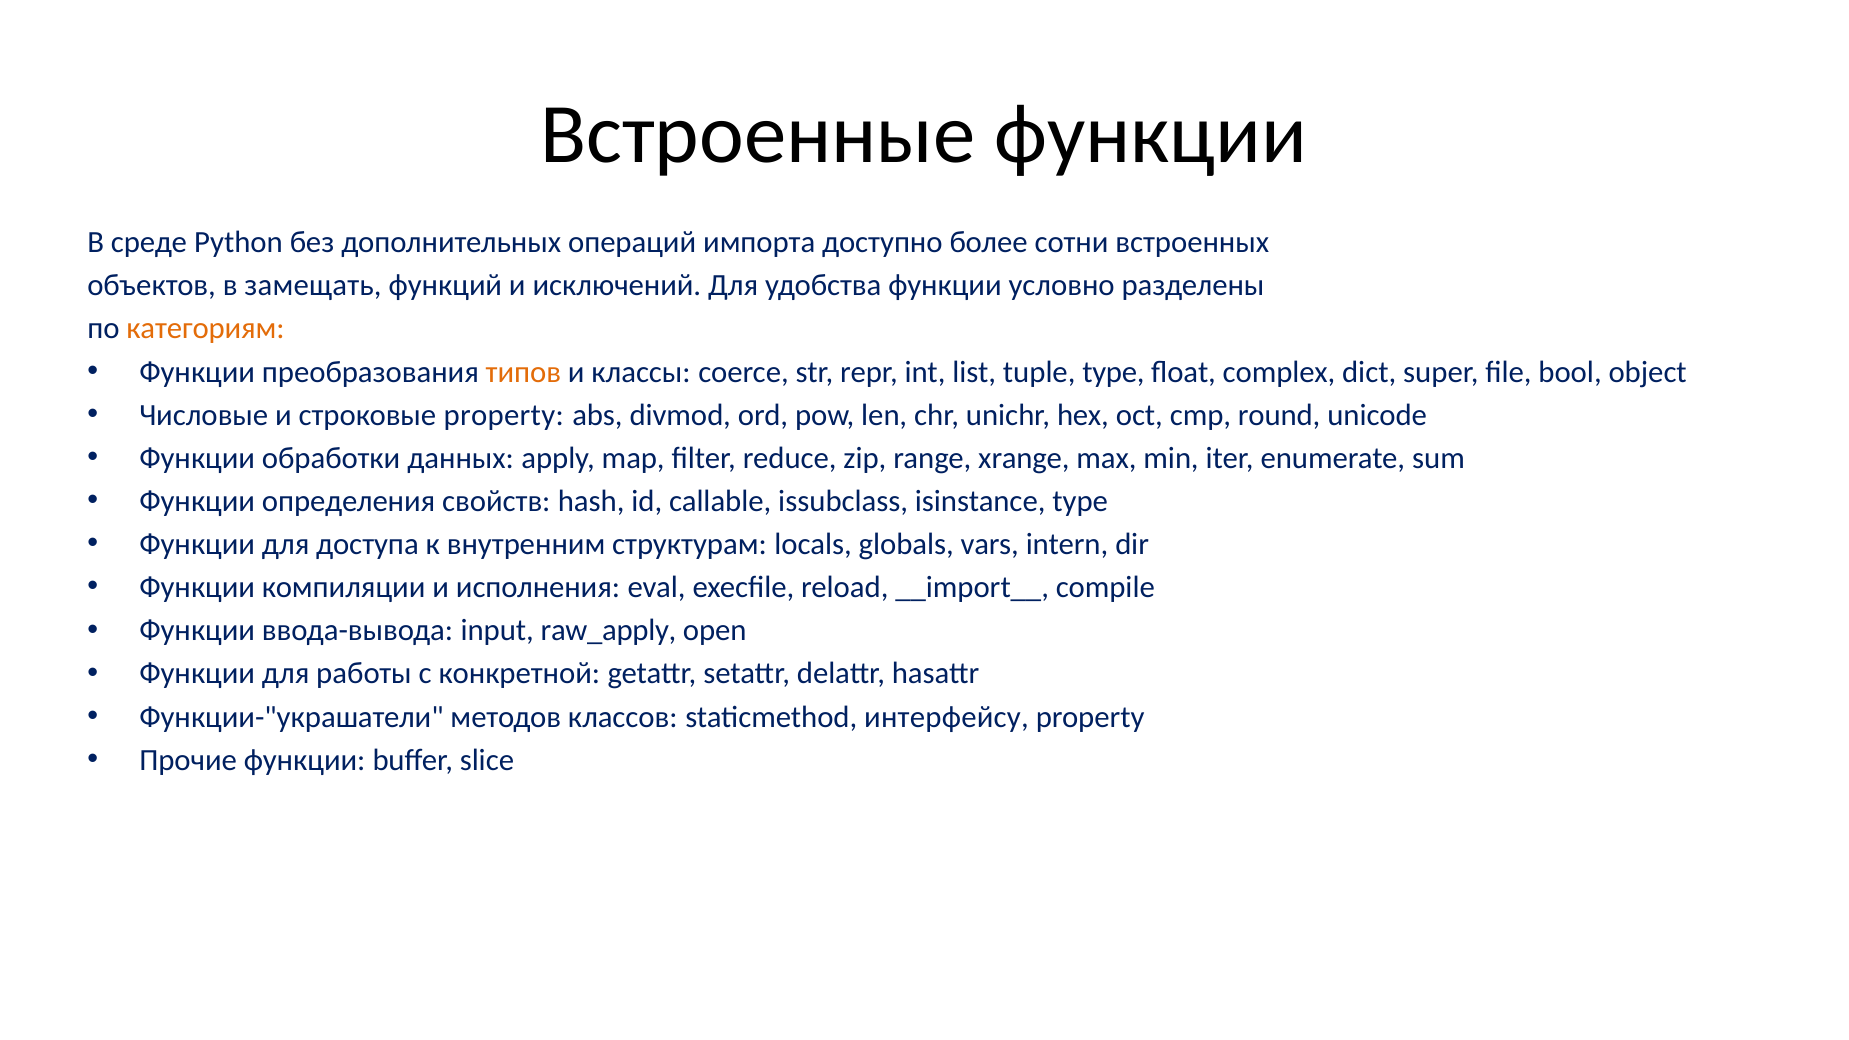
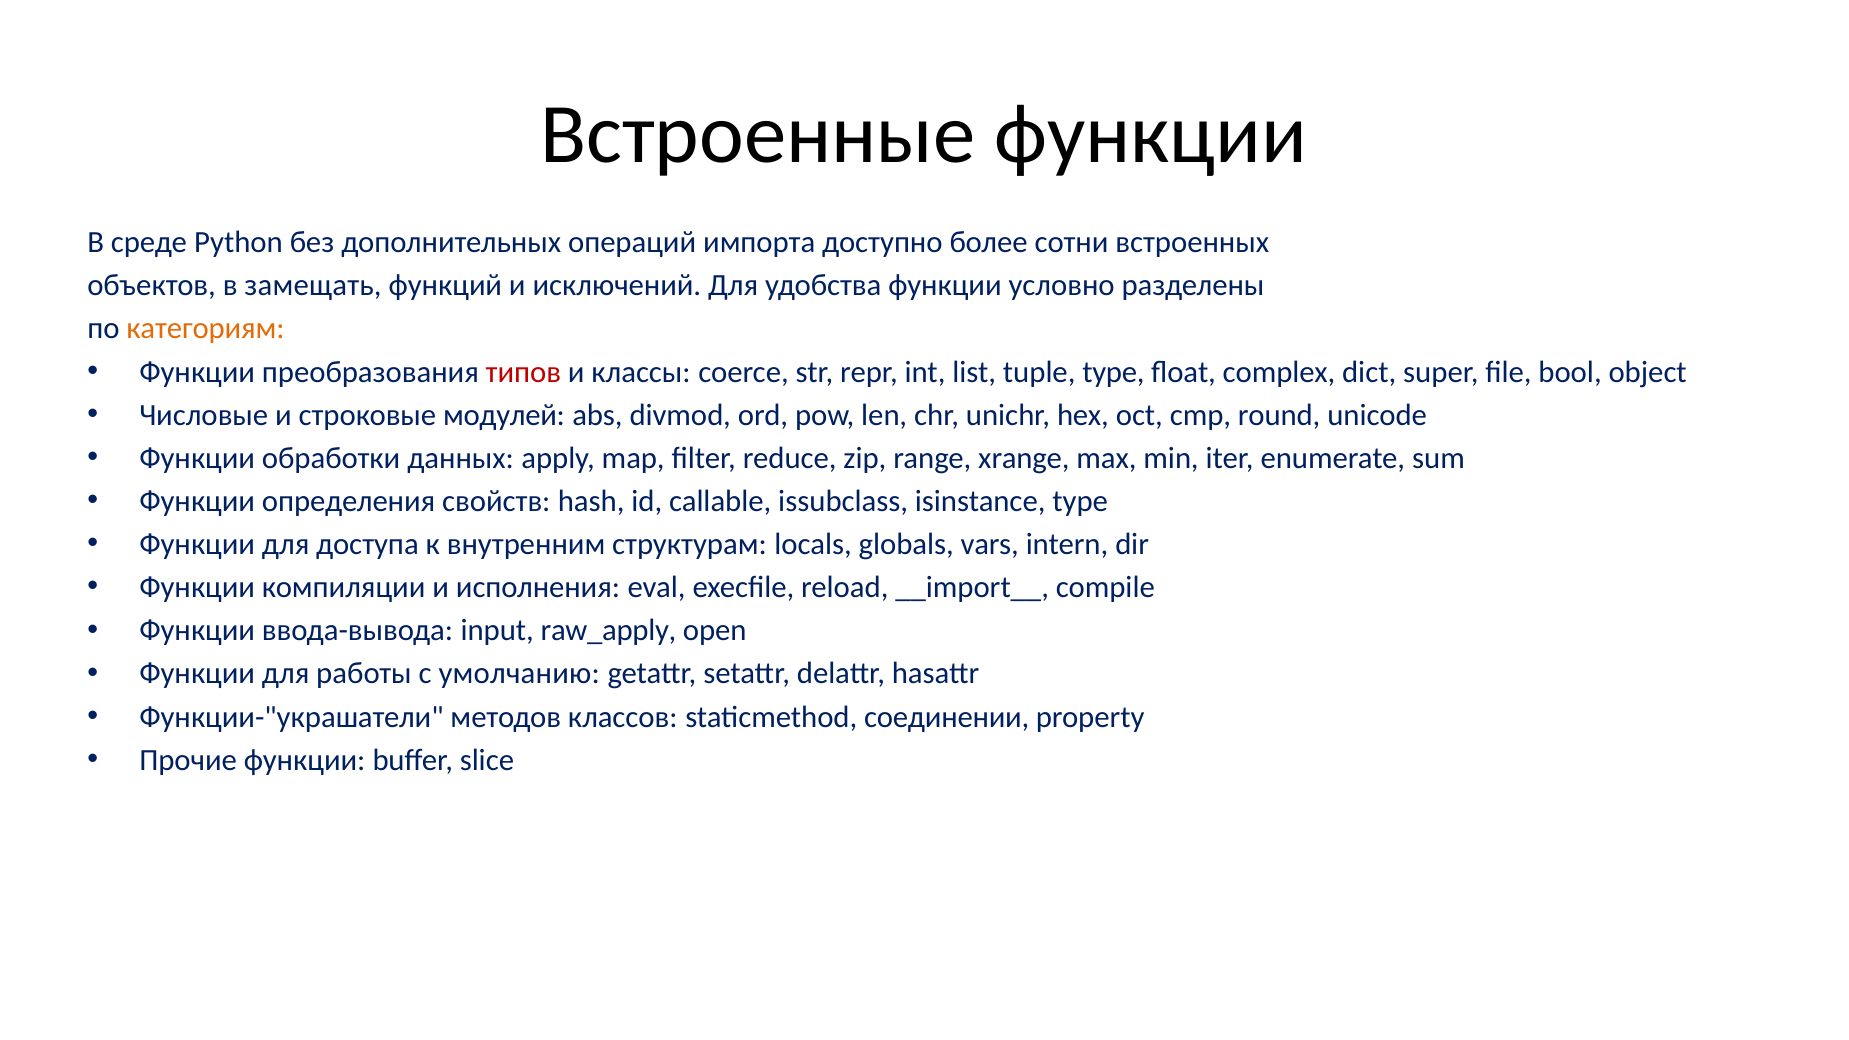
типов colour: orange -> red (523, 372)
строковые property: property -> модулей (504, 415)
конкретной: конкретной -> умолчанию (519, 674)
интерфейсу: интерфейсу -> соединении (947, 717)
